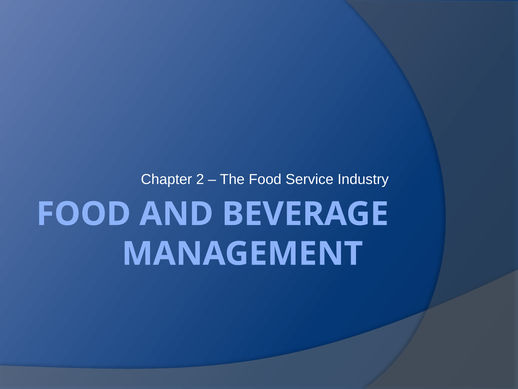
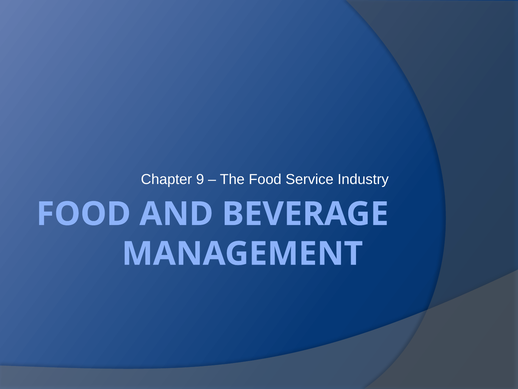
2: 2 -> 9 (200, 179)
